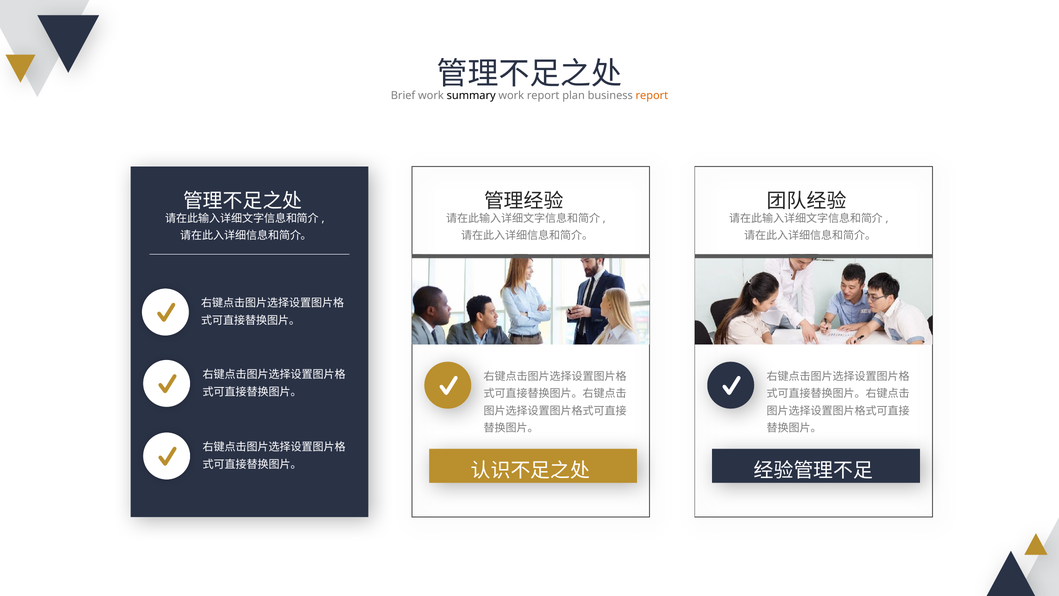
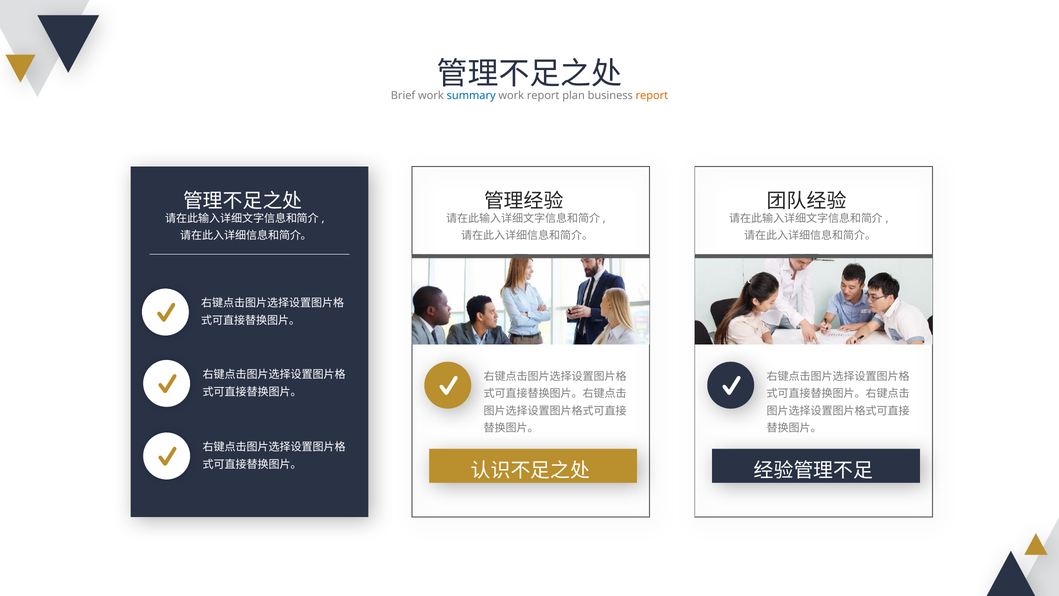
summary colour: black -> blue (471, 96)
